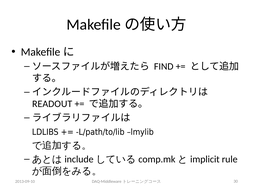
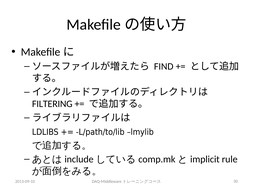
READOUT: READOUT -> FILTERING (52, 104)
